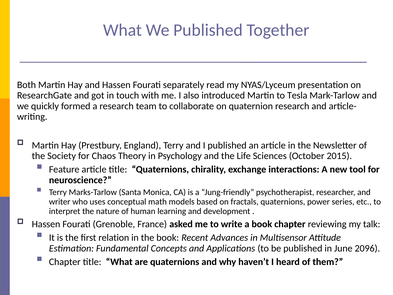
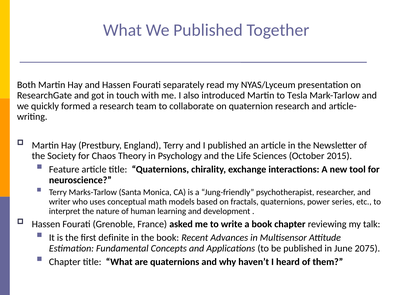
relation: relation -> definite (114, 238)
2096: 2096 -> 2075 (367, 248)
